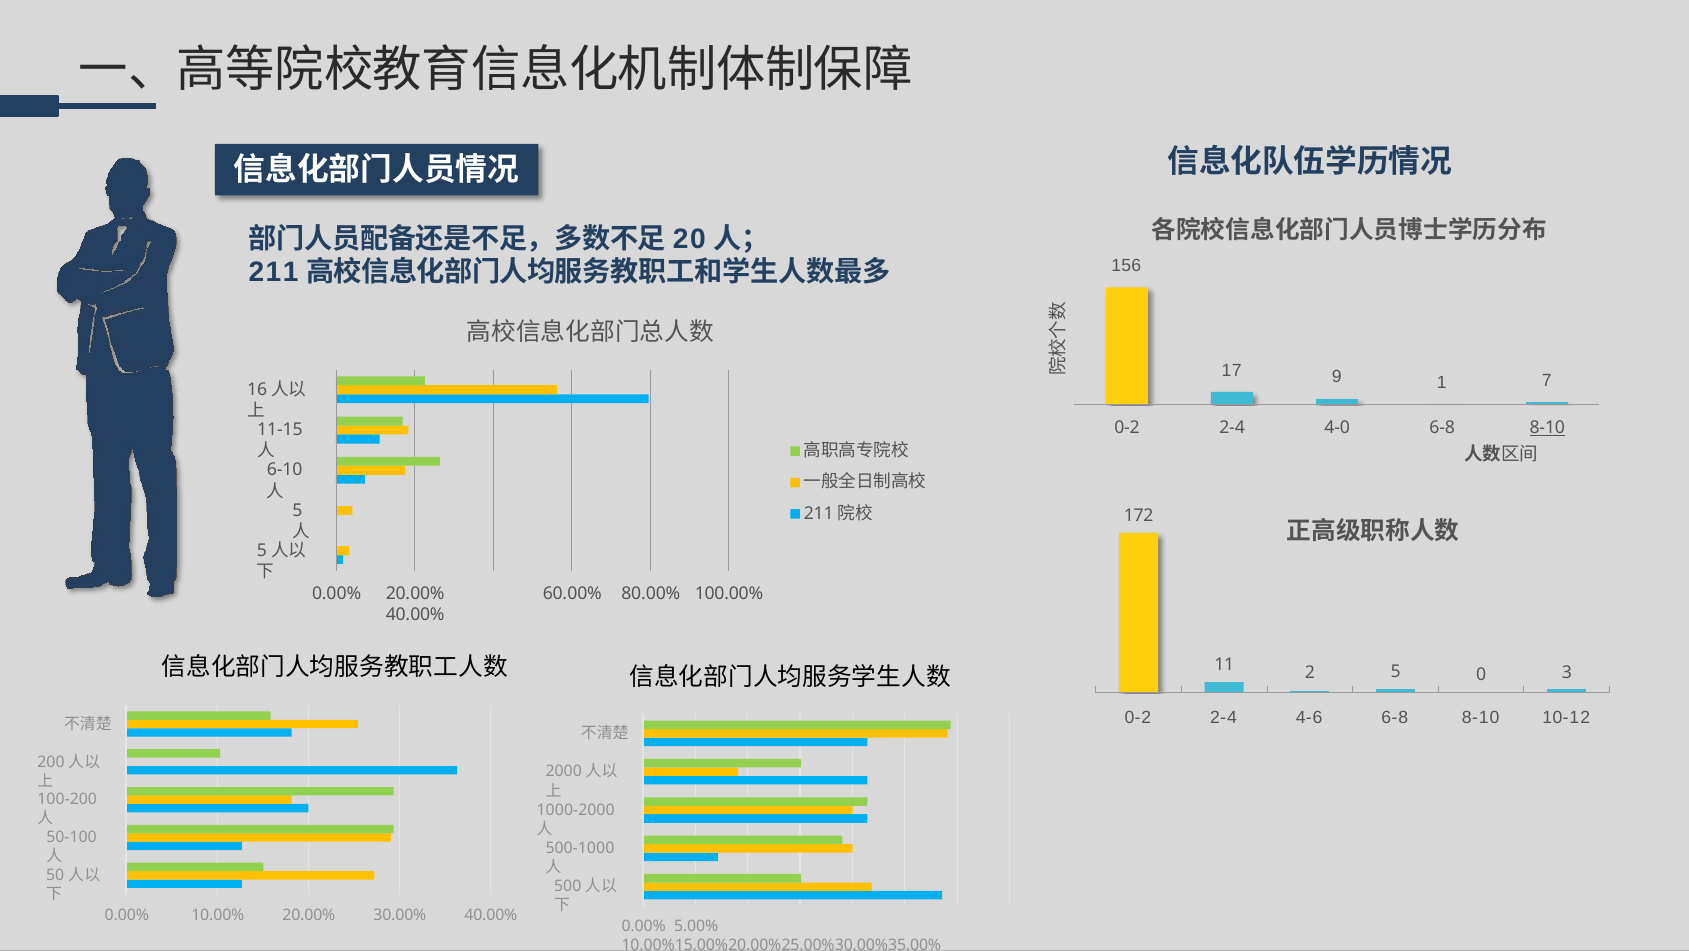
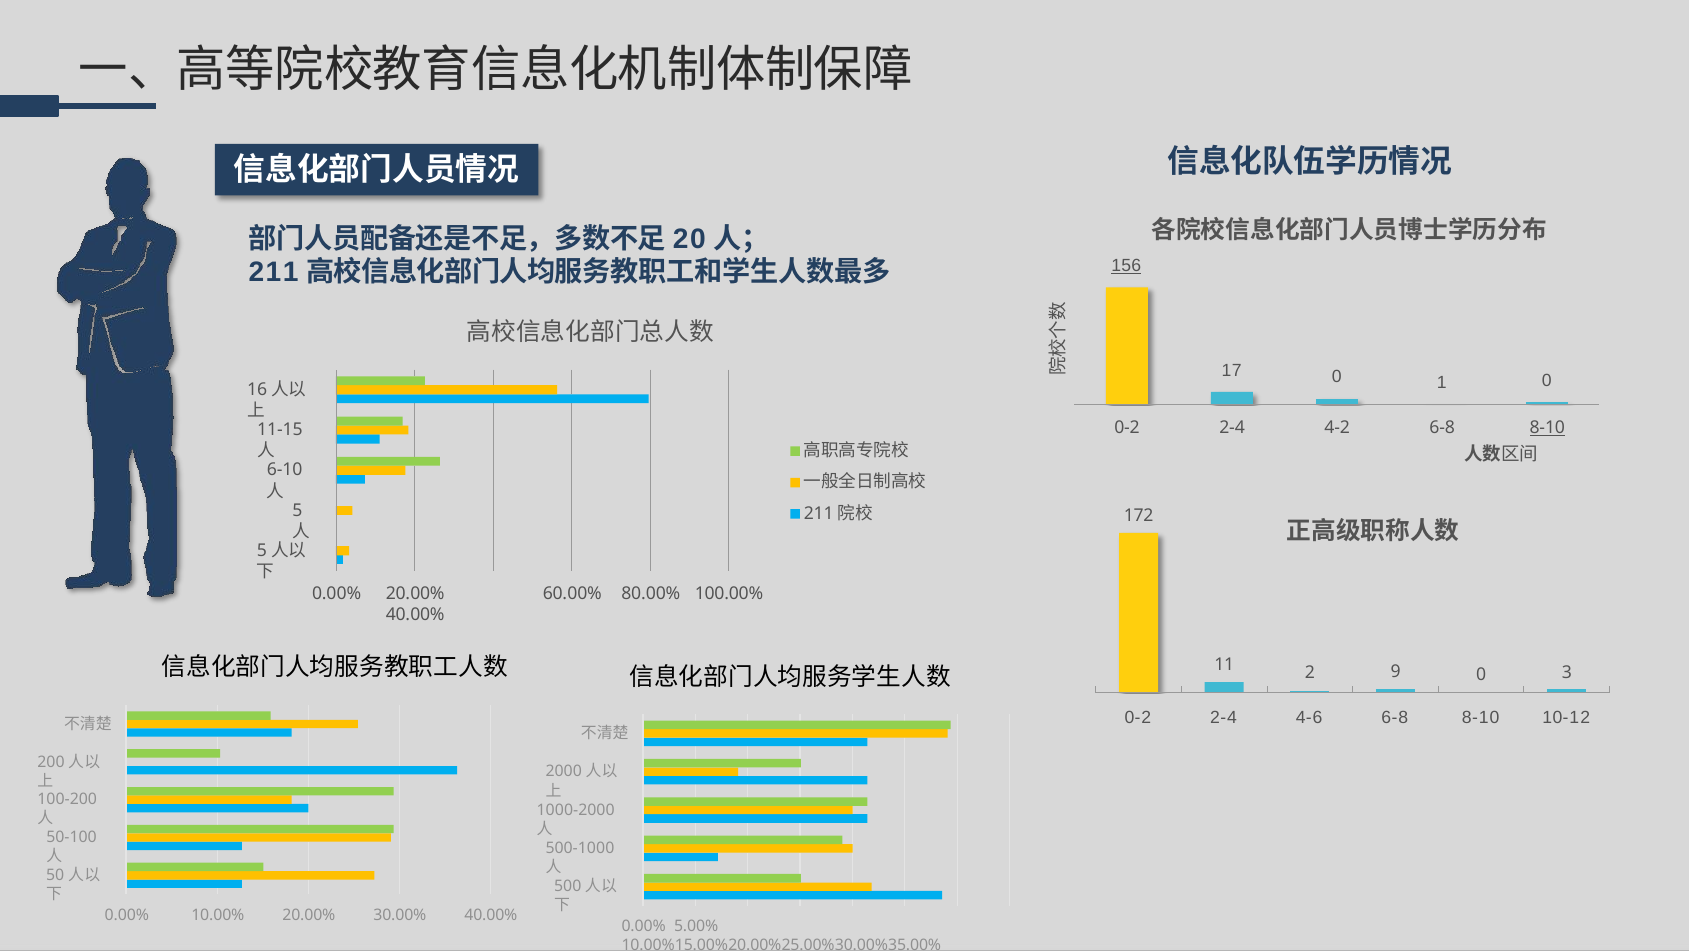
156 underline: none -> present (1126, 266)
17 9: 9 -> 0 (1337, 377)
1 7: 7 -> 0 (1547, 381)
4-0: 4-0 -> 4-2 (1337, 428)
2 5: 5 -> 9 (1396, 671)
